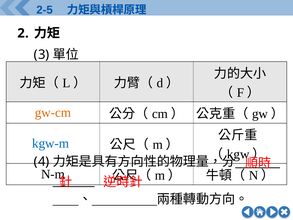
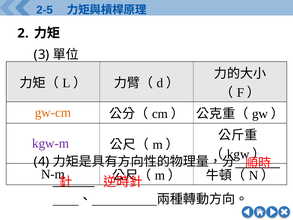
kgw-m colour: blue -> purple (51, 143)
